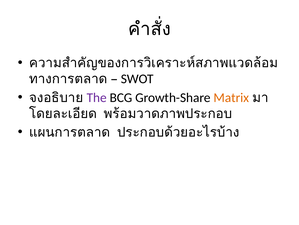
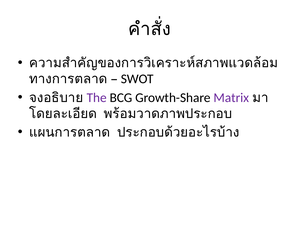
Matrix colour: orange -> purple (231, 97)
